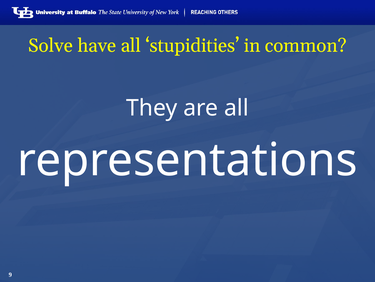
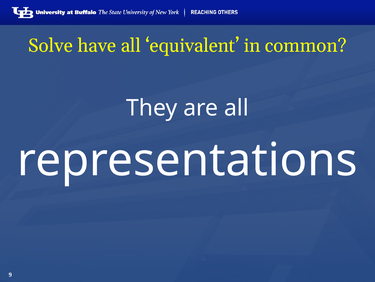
stupidities: stupidities -> equivalent (192, 46)
